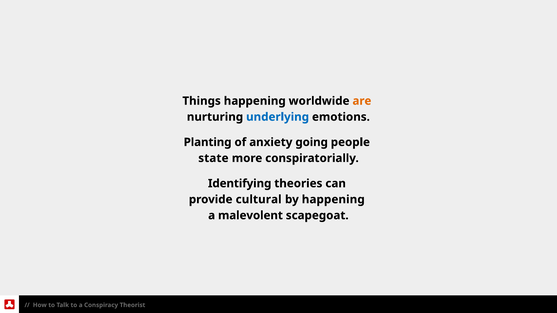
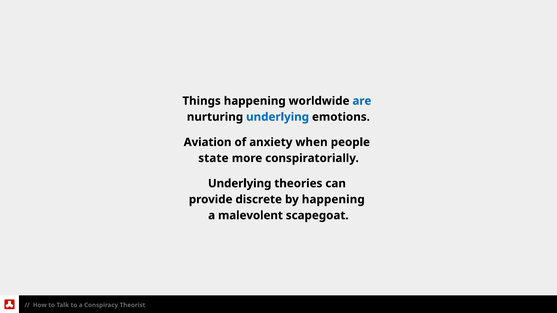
are colour: orange -> blue (362, 101)
Planting: Planting -> Aviation (208, 142)
going: going -> when (312, 142)
Identifying: Identifying -> Underlying (240, 184)
cultural: cultural -> discrete (259, 200)
